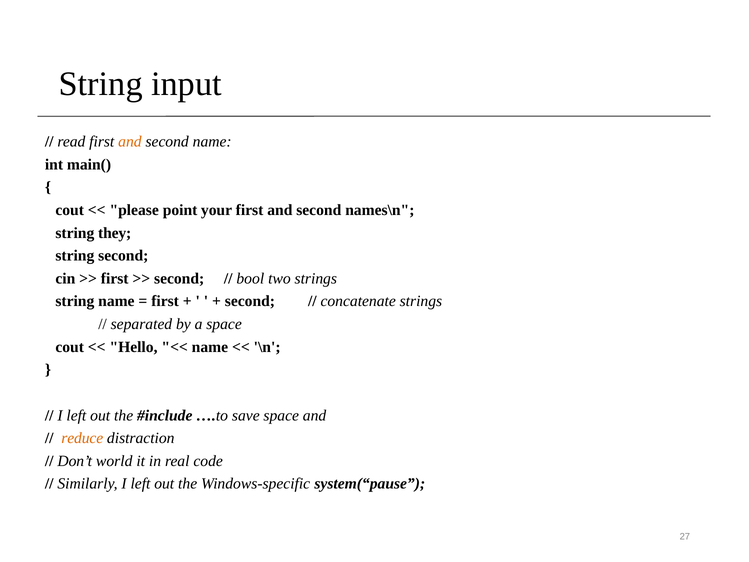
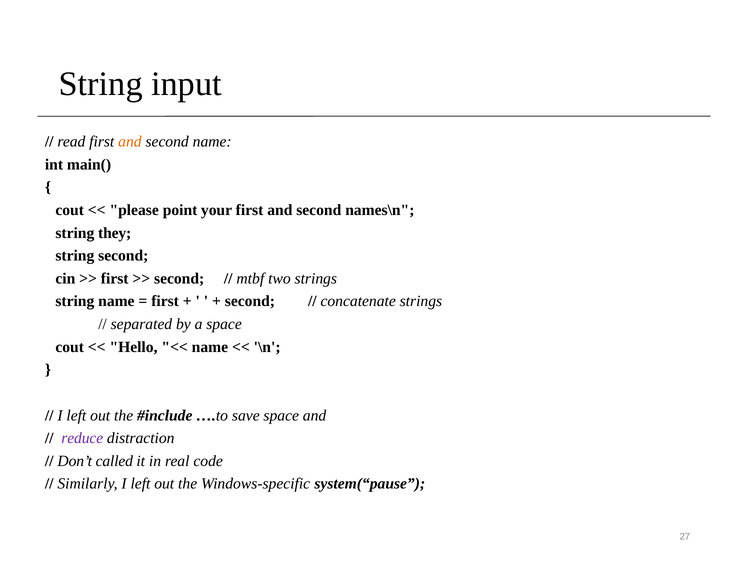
bool: bool -> mtbf (250, 278)
reduce colour: orange -> purple (82, 438)
world: world -> called (114, 461)
